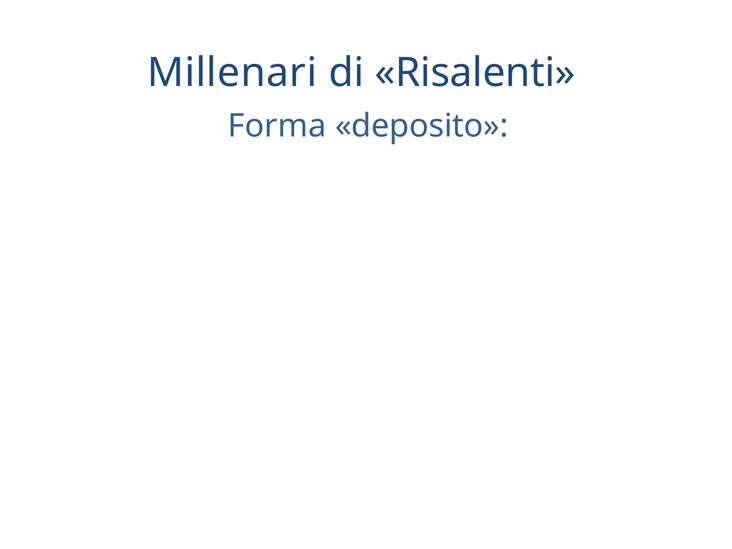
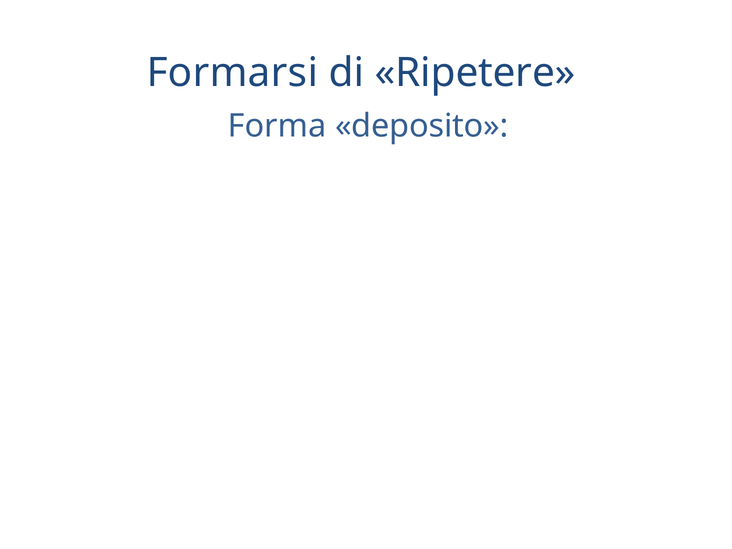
Millenari: Millenari -> Formarsi (232, 73)
Risalenti: Risalenti -> Ripetere (475, 73)
